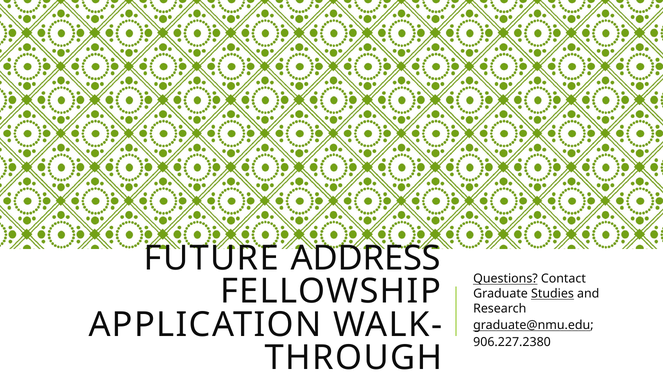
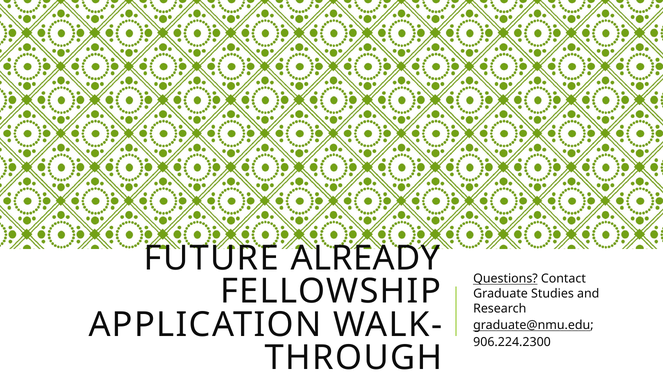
ADDRESS: ADDRESS -> ALREADY (365, 258)
Studies underline: present -> none (552, 294)
906.227.2380: 906.227.2380 -> 906.224.2300 (512, 342)
